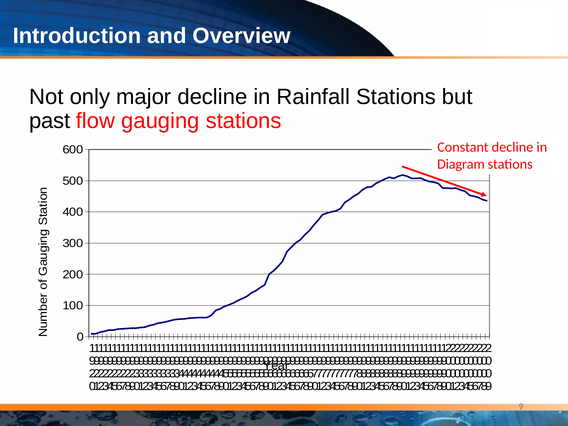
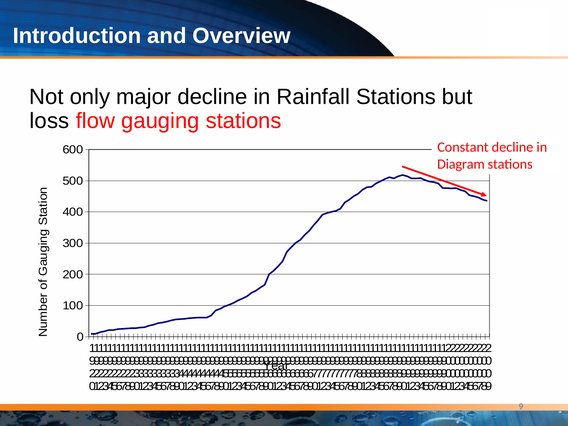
past: past -> loss (49, 121)
